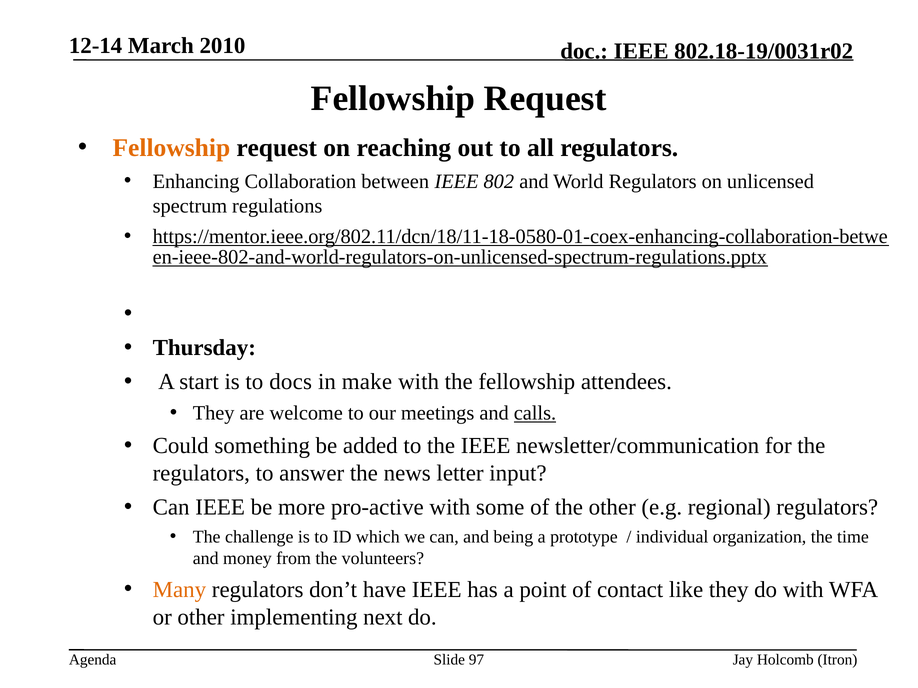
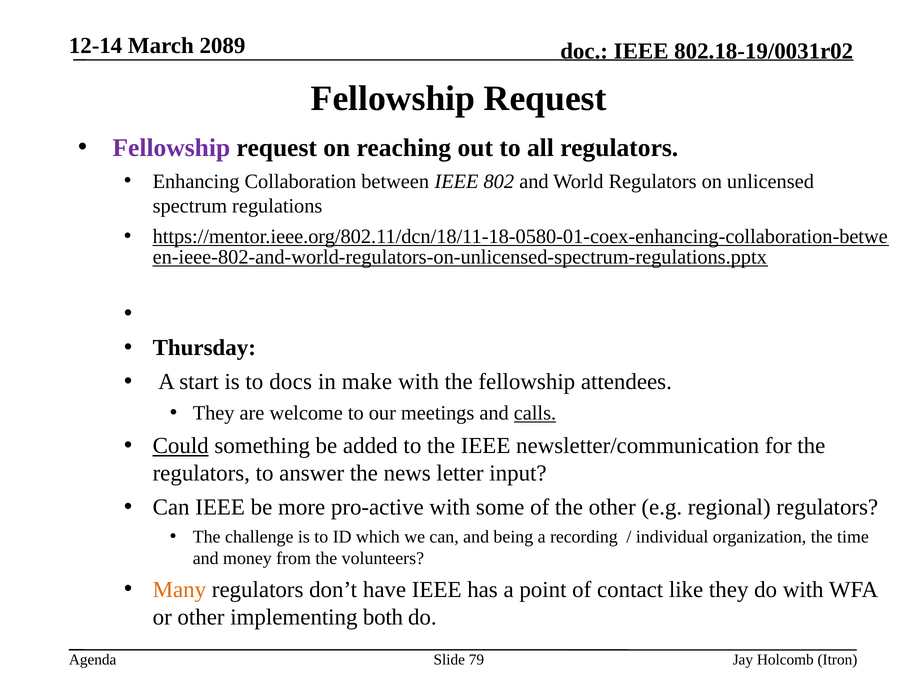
2010: 2010 -> 2089 (222, 46)
Fellowship colour: orange -> purple (171, 148)
Could underline: none -> present (181, 446)
prototype: prototype -> recording (584, 537)
next: next -> both (383, 618)
97: 97 -> 79 (476, 660)
